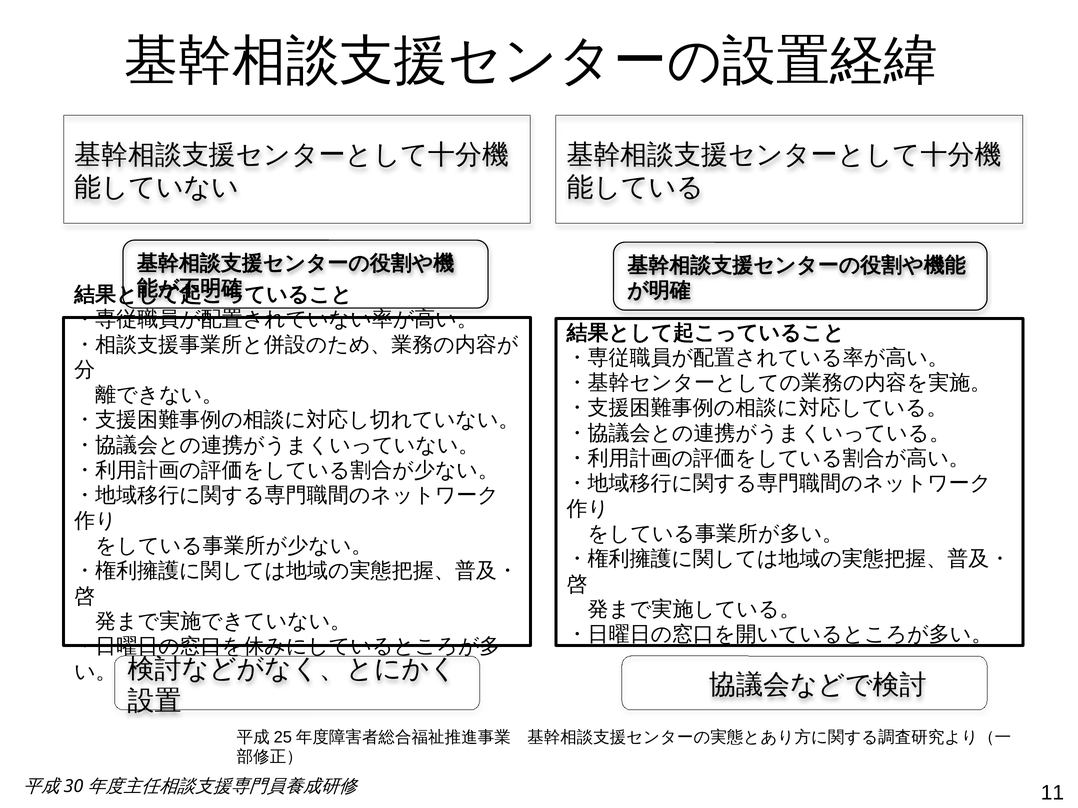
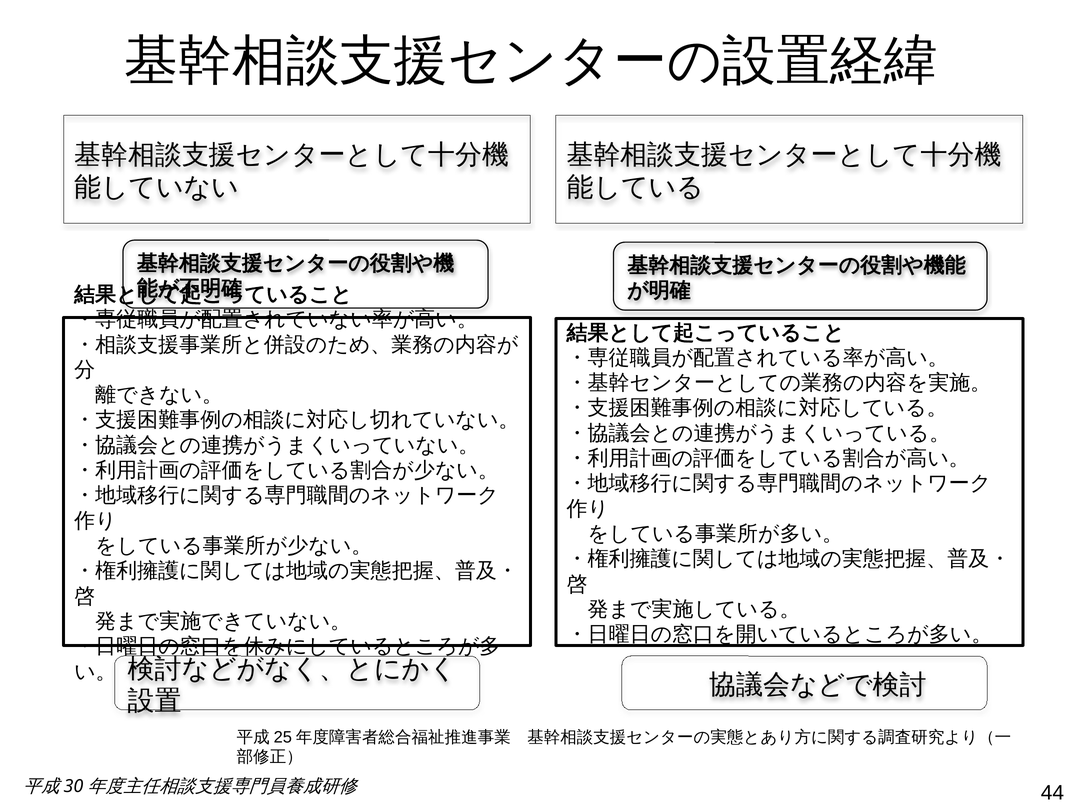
11: 11 -> 44 (1052, 794)
